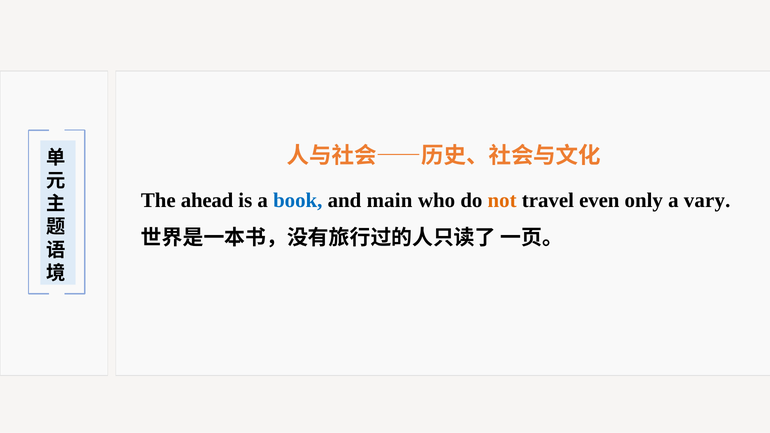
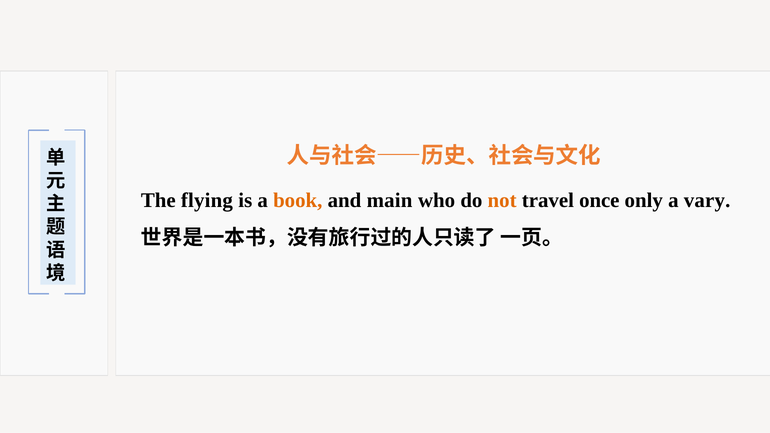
ahead: ahead -> flying (207, 201)
book colour: blue -> orange (298, 201)
even: even -> once (599, 201)
